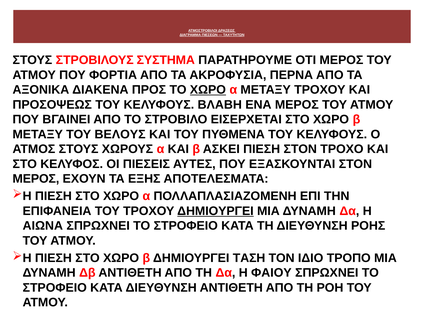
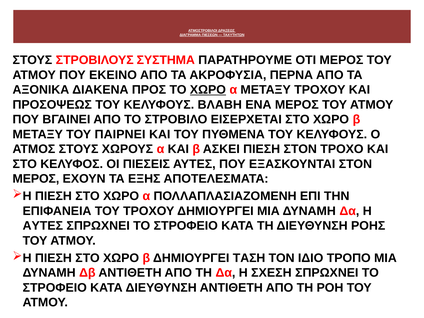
ΦΟΡΤΙΑ: ΦΟΡΤΙΑ -> ΕΚΕΙΝΟ (113, 75)
ΒΕΛΟΥΣ: ΒΕΛΟΥΣ -> ΠΑΙΡΝΕΙ (120, 134)
ΔΗΜΙΟΥΡΓΕΙ underline: present -> none (215, 211)
ΑΙΩΝΑ: ΑΙΩΝΑ -> ΑΥΤΕΣ (43, 226)
ΦΑΙΟΥ: ΦΑΙΟΥ -> ΣΧΕΣΗ (271, 273)
